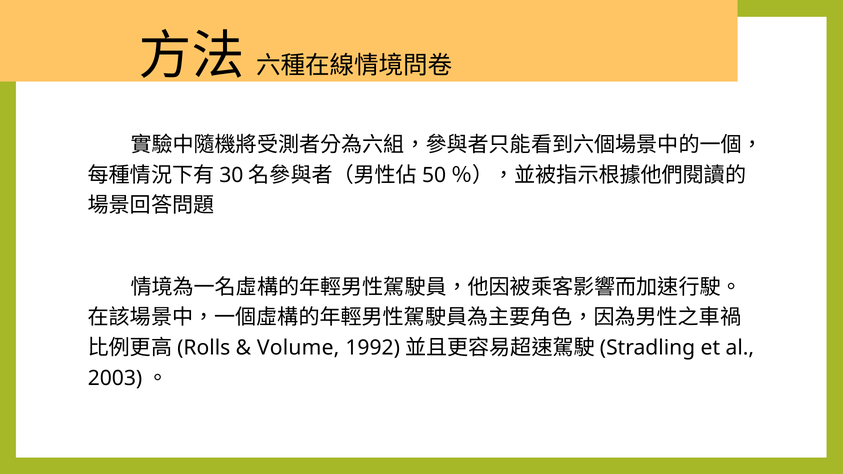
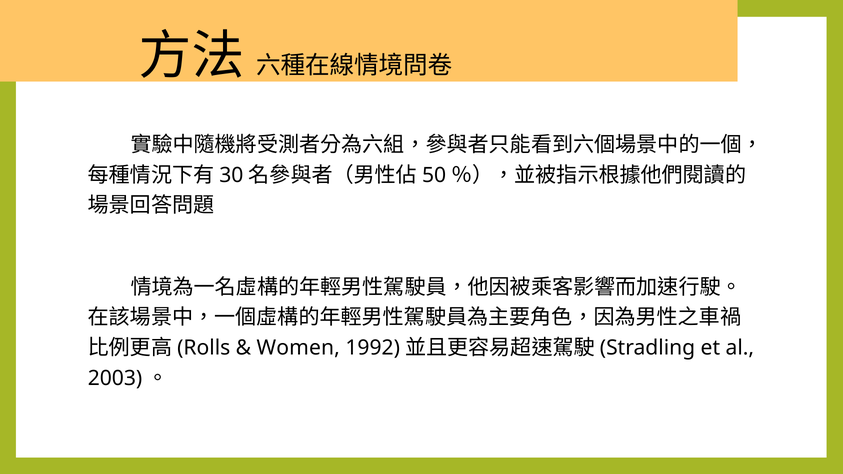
Volume: Volume -> Women (298, 348)
